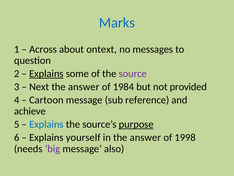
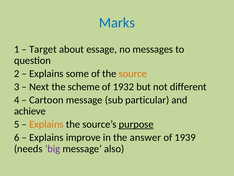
Across: Across -> Target (43, 49)
ontext: ontext -> essage (102, 49)
Explains underline: present -> none (46, 73)
source colour: purple -> orange (133, 73)
answer: answer -> scheme (84, 87)
1984: 1984 -> 1932 (123, 87)
provided: provided -> different (188, 87)
reference: reference -> particular (147, 100)
Explains colour: blue -> orange (46, 124)
yourself: yourself -> improve (83, 137)
1998: 1998 -> 1939 (185, 137)
